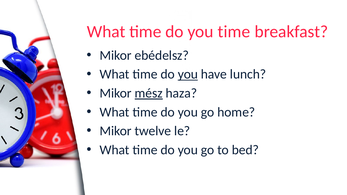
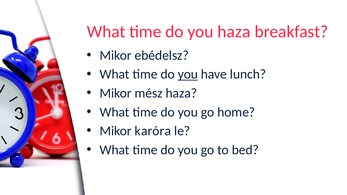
you time: time -> haza (234, 32)
mész underline: present -> none (149, 93)
twelve: twelve -> karóra (153, 131)
